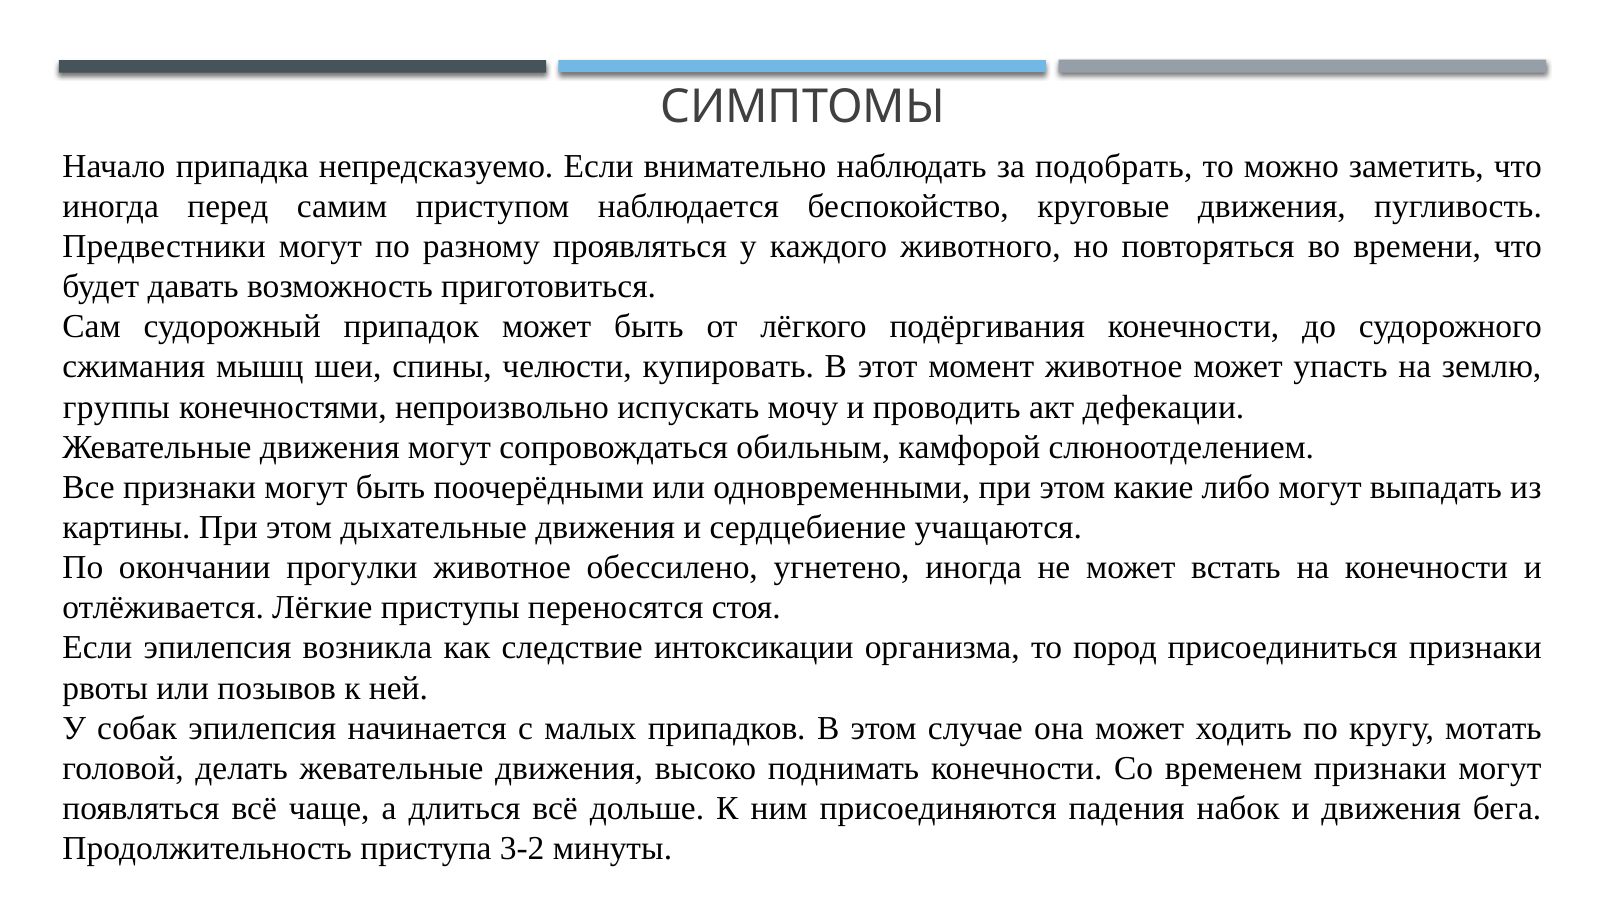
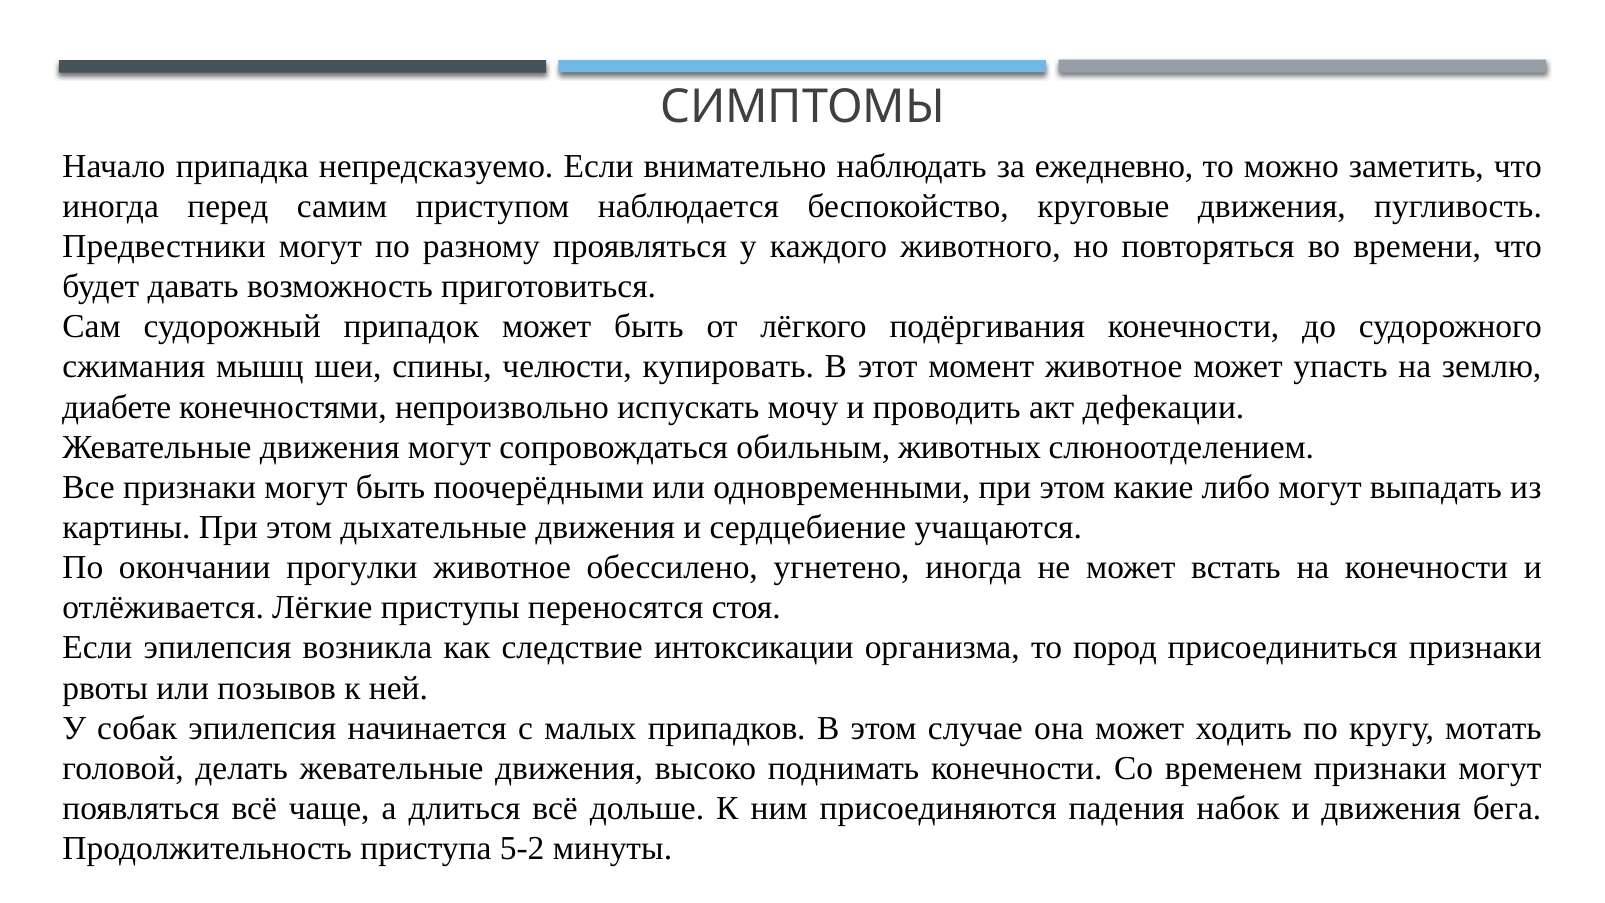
подобрать: подобрать -> ежедневно (1114, 166)
группы: группы -> диабете (117, 407)
камфорой: камфорой -> животных (970, 447)
3-2: 3-2 -> 5-2 (522, 848)
